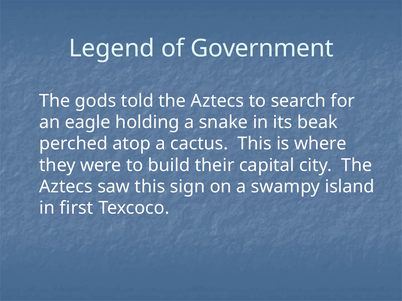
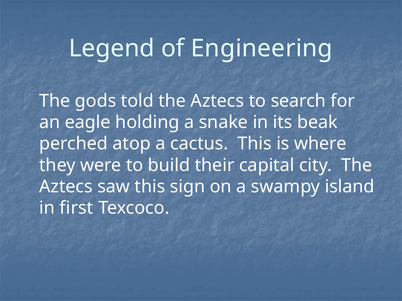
Government: Government -> Engineering (262, 49)
